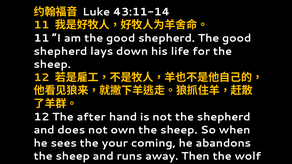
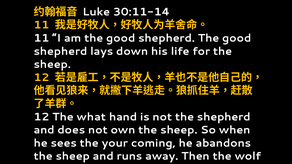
43:11-14: 43:11-14 -> 30:11-14 (141, 12)
after: after -> what (91, 117)
